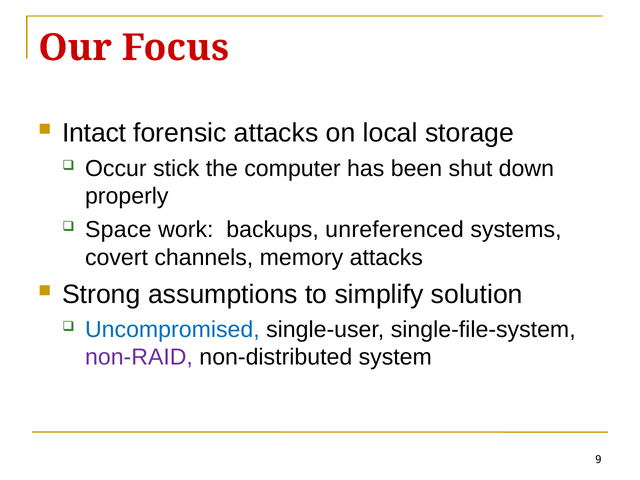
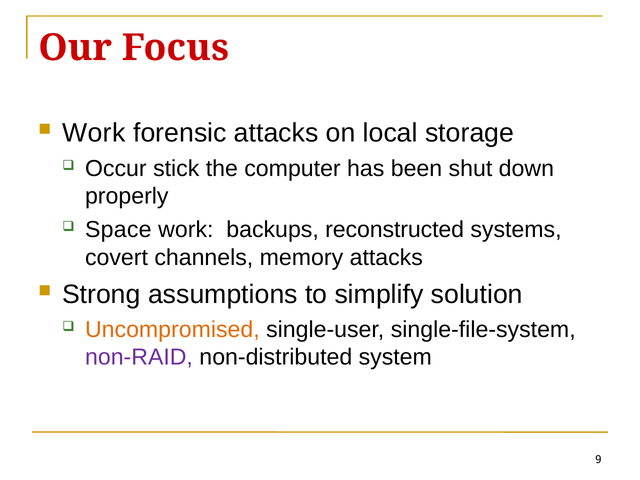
Intact: Intact -> Work (94, 133)
unreferenced: unreferenced -> reconstructed (395, 230)
Uncompromised colour: blue -> orange (172, 330)
